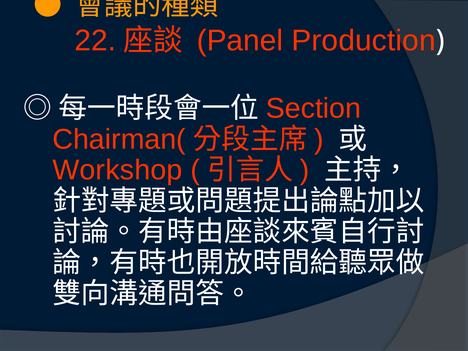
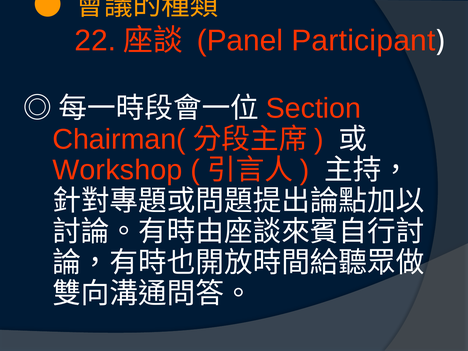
Production: Production -> Participant (363, 41)
